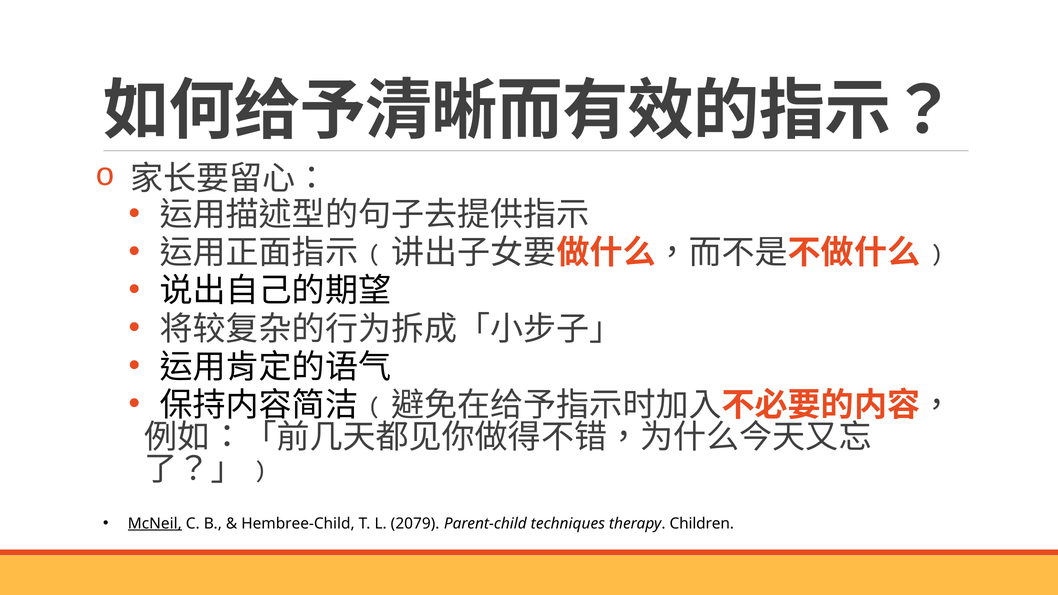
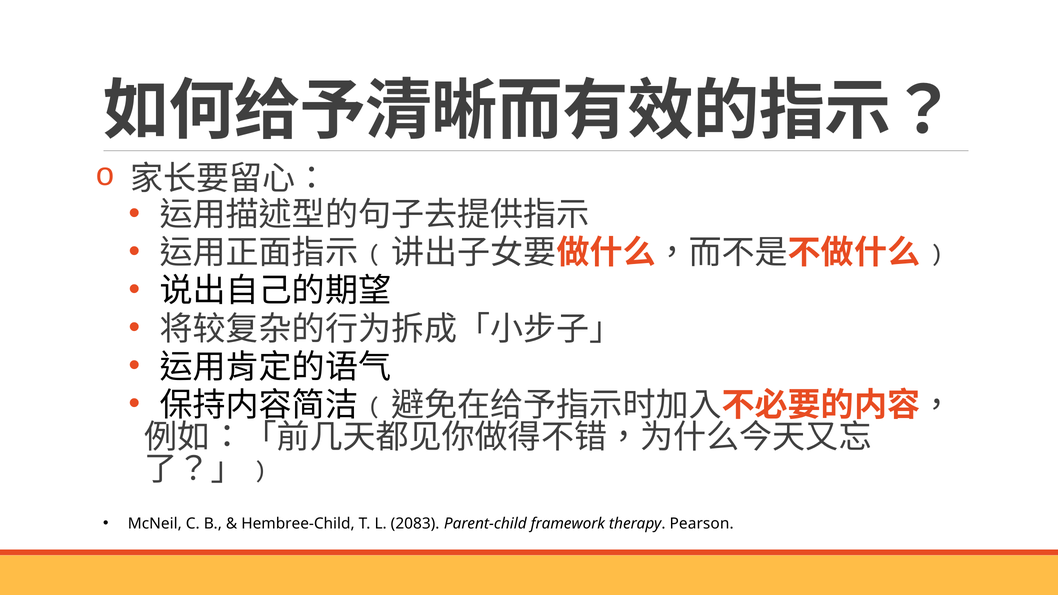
McNeil underline: present -> none (155, 524)
2079: 2079 -> 2083 (415, 524)
techniques: techniques -> framework (568, 524)
Children: Children -> Pearson (702, 524)
